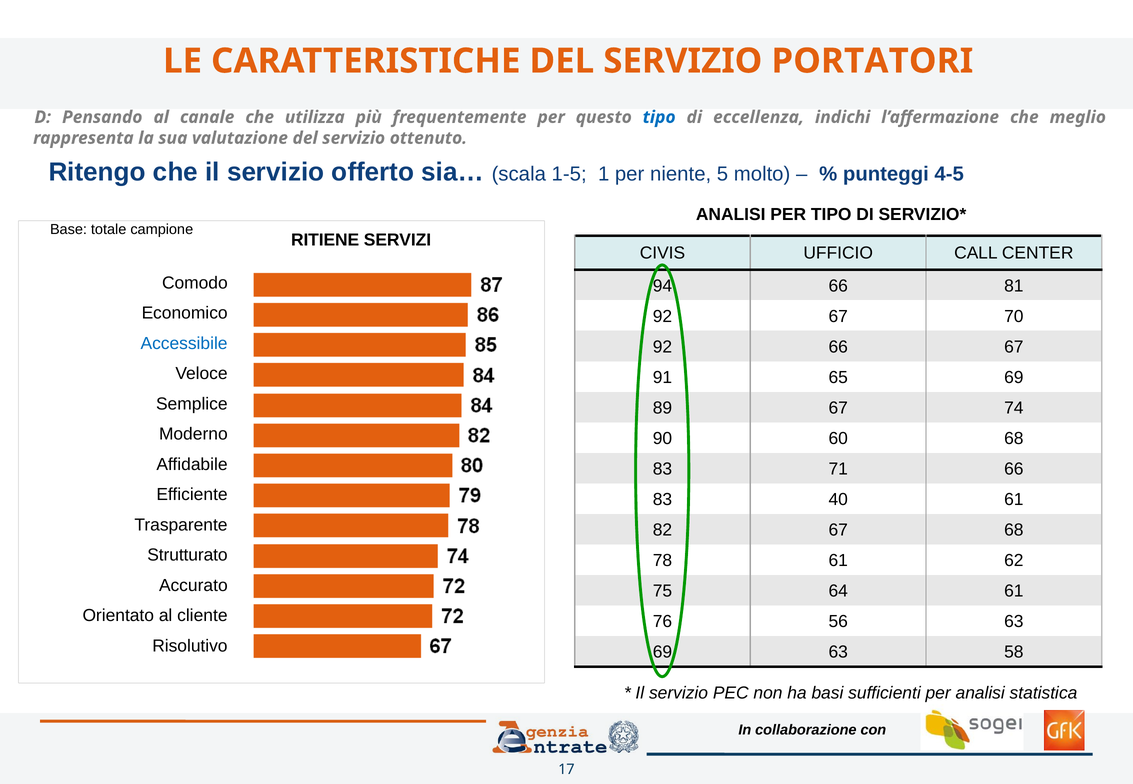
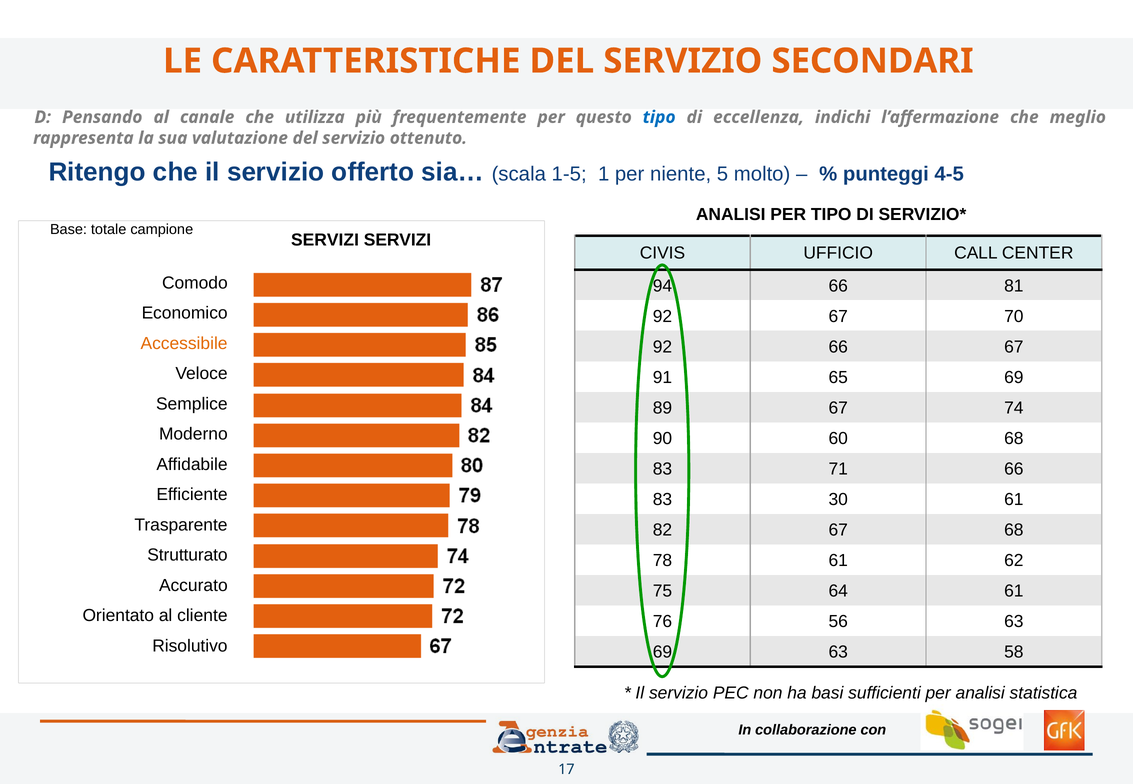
PORTATORI: PORTATORI -> SECONDARI (873, 61)
RITIENE: RITIENE -> SERVIZI (325, 240)
Accessibile colour: blue -> orange (184, 344)
40: 40 -> 30 (838, 500)
